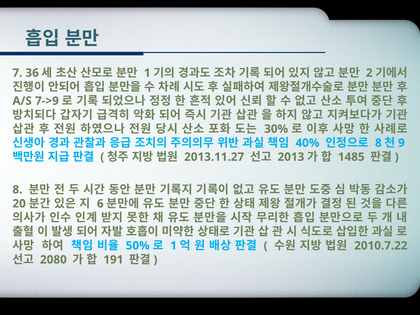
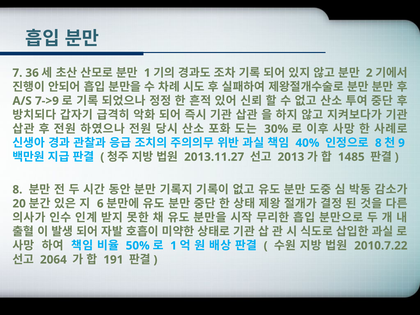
2080: 2080 -> 2064 (53, 260)
